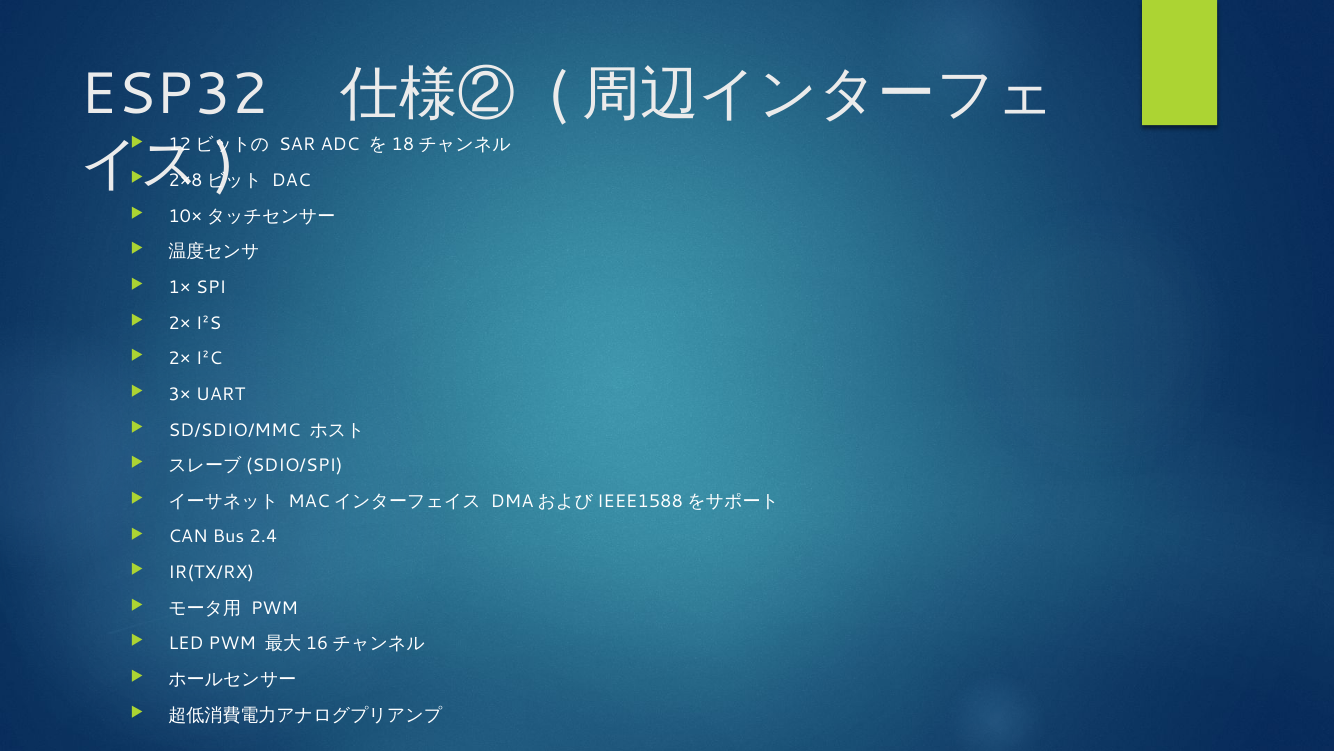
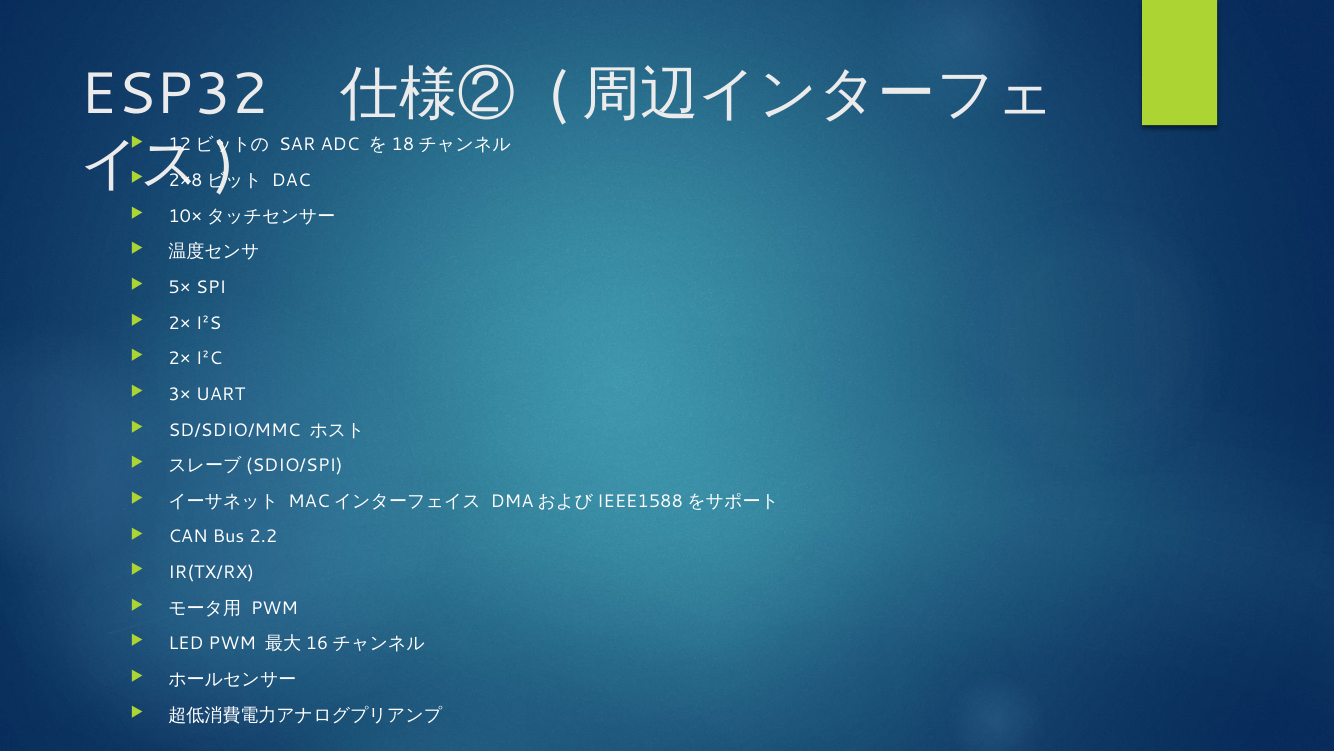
1×: 1× -> 5× (180, 287)
2.4: 2.4 -> 2.2 (263, 537)
